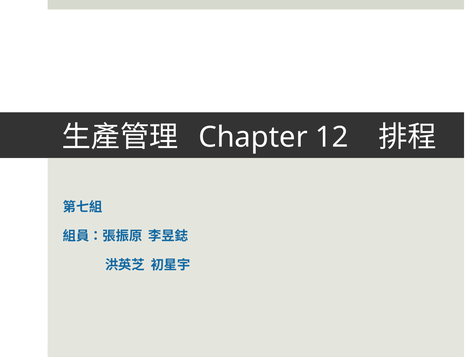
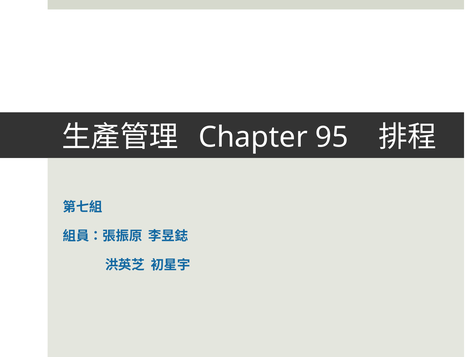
12: 12 -> 95 (332, 137)
